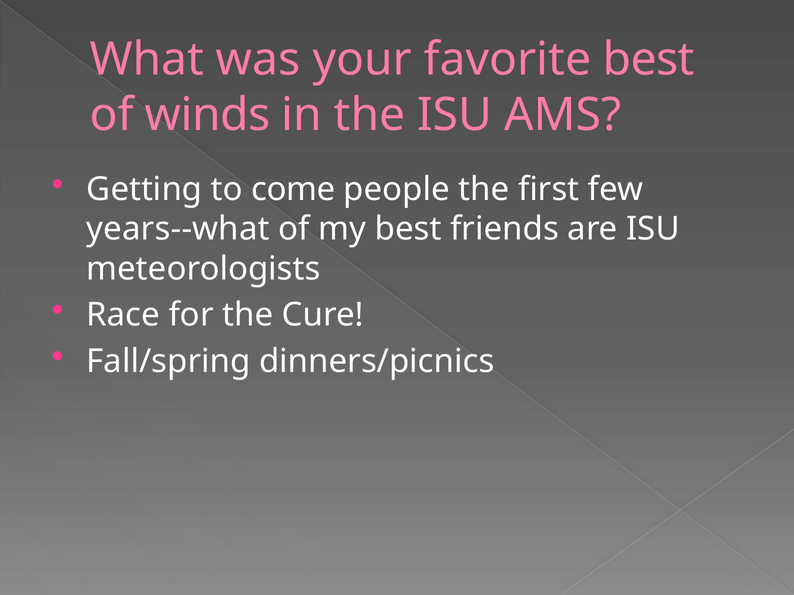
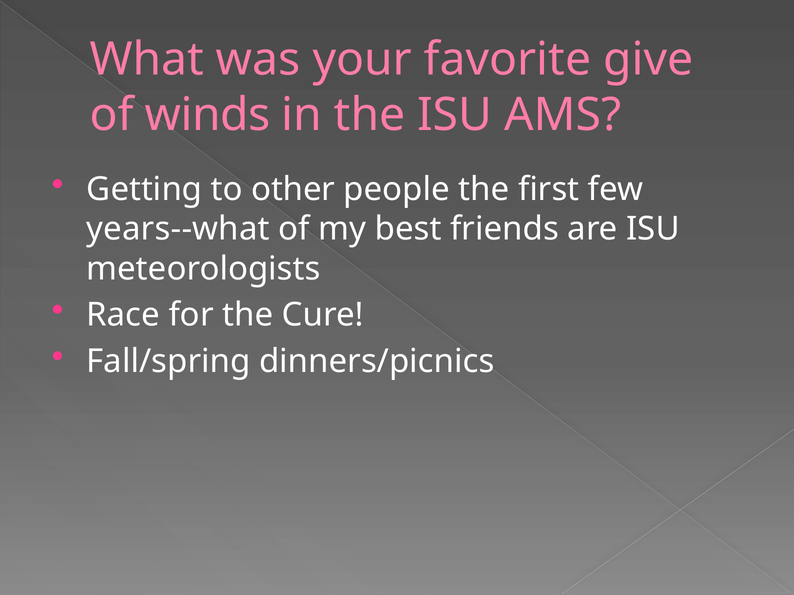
favorite best: best -> give (648, 59)
come: come -> other (293, 190)
